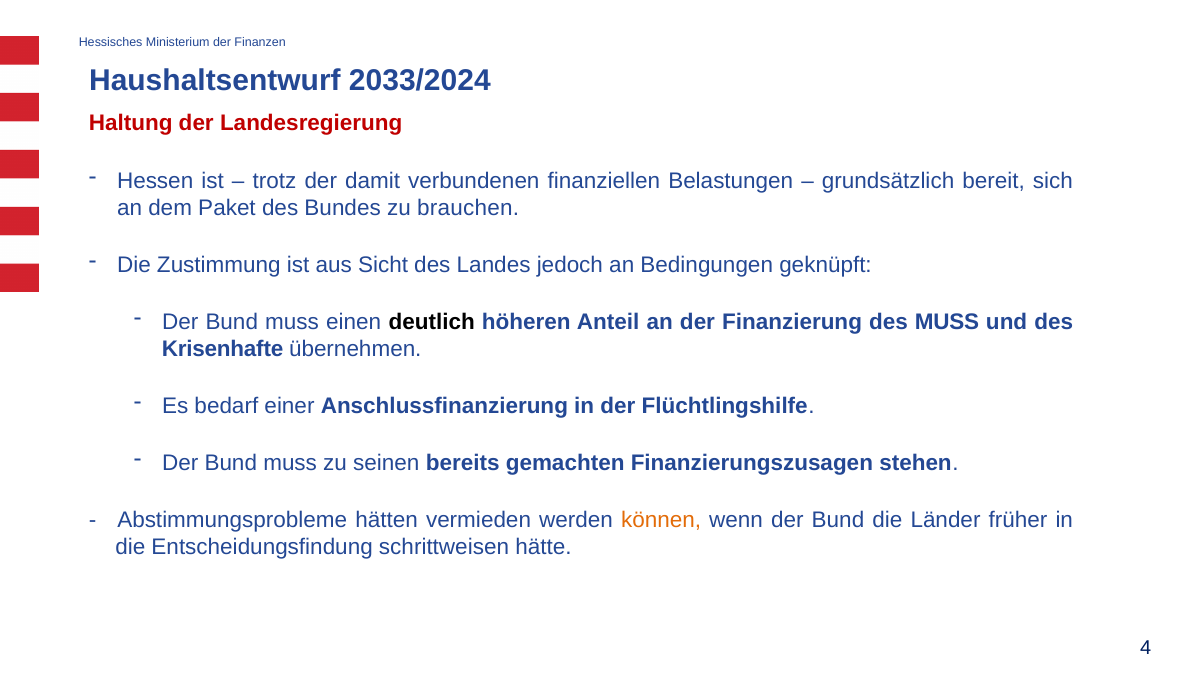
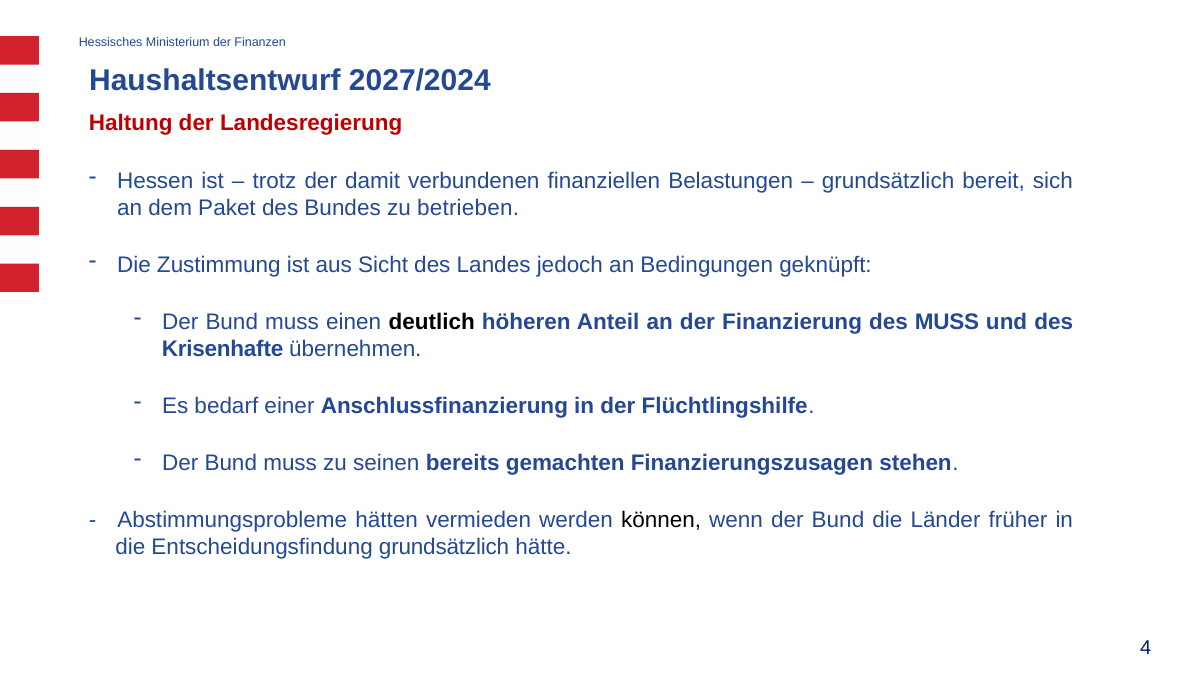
2033/2024: 2033/2024 -> 2027/2024 (420, 80)
brauchen: brauchen -> betrieben (468, 208)
können colour: orange -> black (661, 520)
Entscheidungsfindung schrittweisen: schrittweisen -> grundsätzlich (444, 547)
